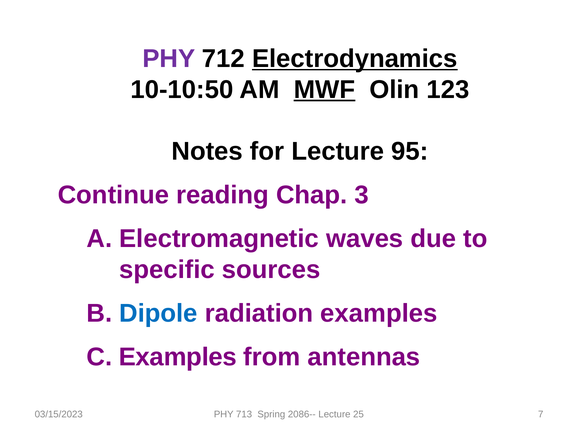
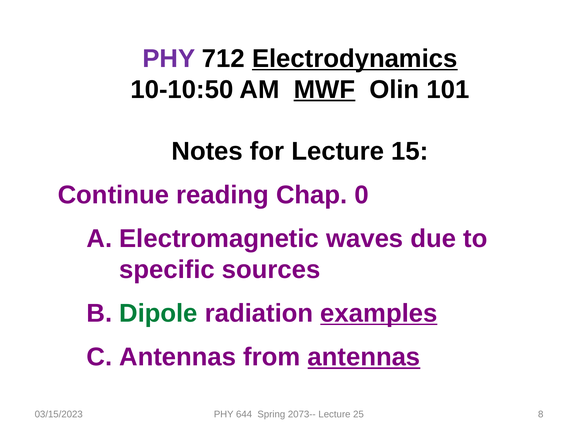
123: 123 -> 101 (448, 89)
95: 95 -> 15 (410, 151)
3: 3 -> 0 (362, 195)
Dipole colour: blue -> green (158, 313)
examples underline: none -> present (379, 313)
Examples: Examples -> Antennas (178, 357)
antennas underline: none -> present (364, 357)
713: 713 -> 644 (244, 414)
2086--: 2086-- -> 2073-- (302, 414)
7: 7 -> 8 (541, 414)
